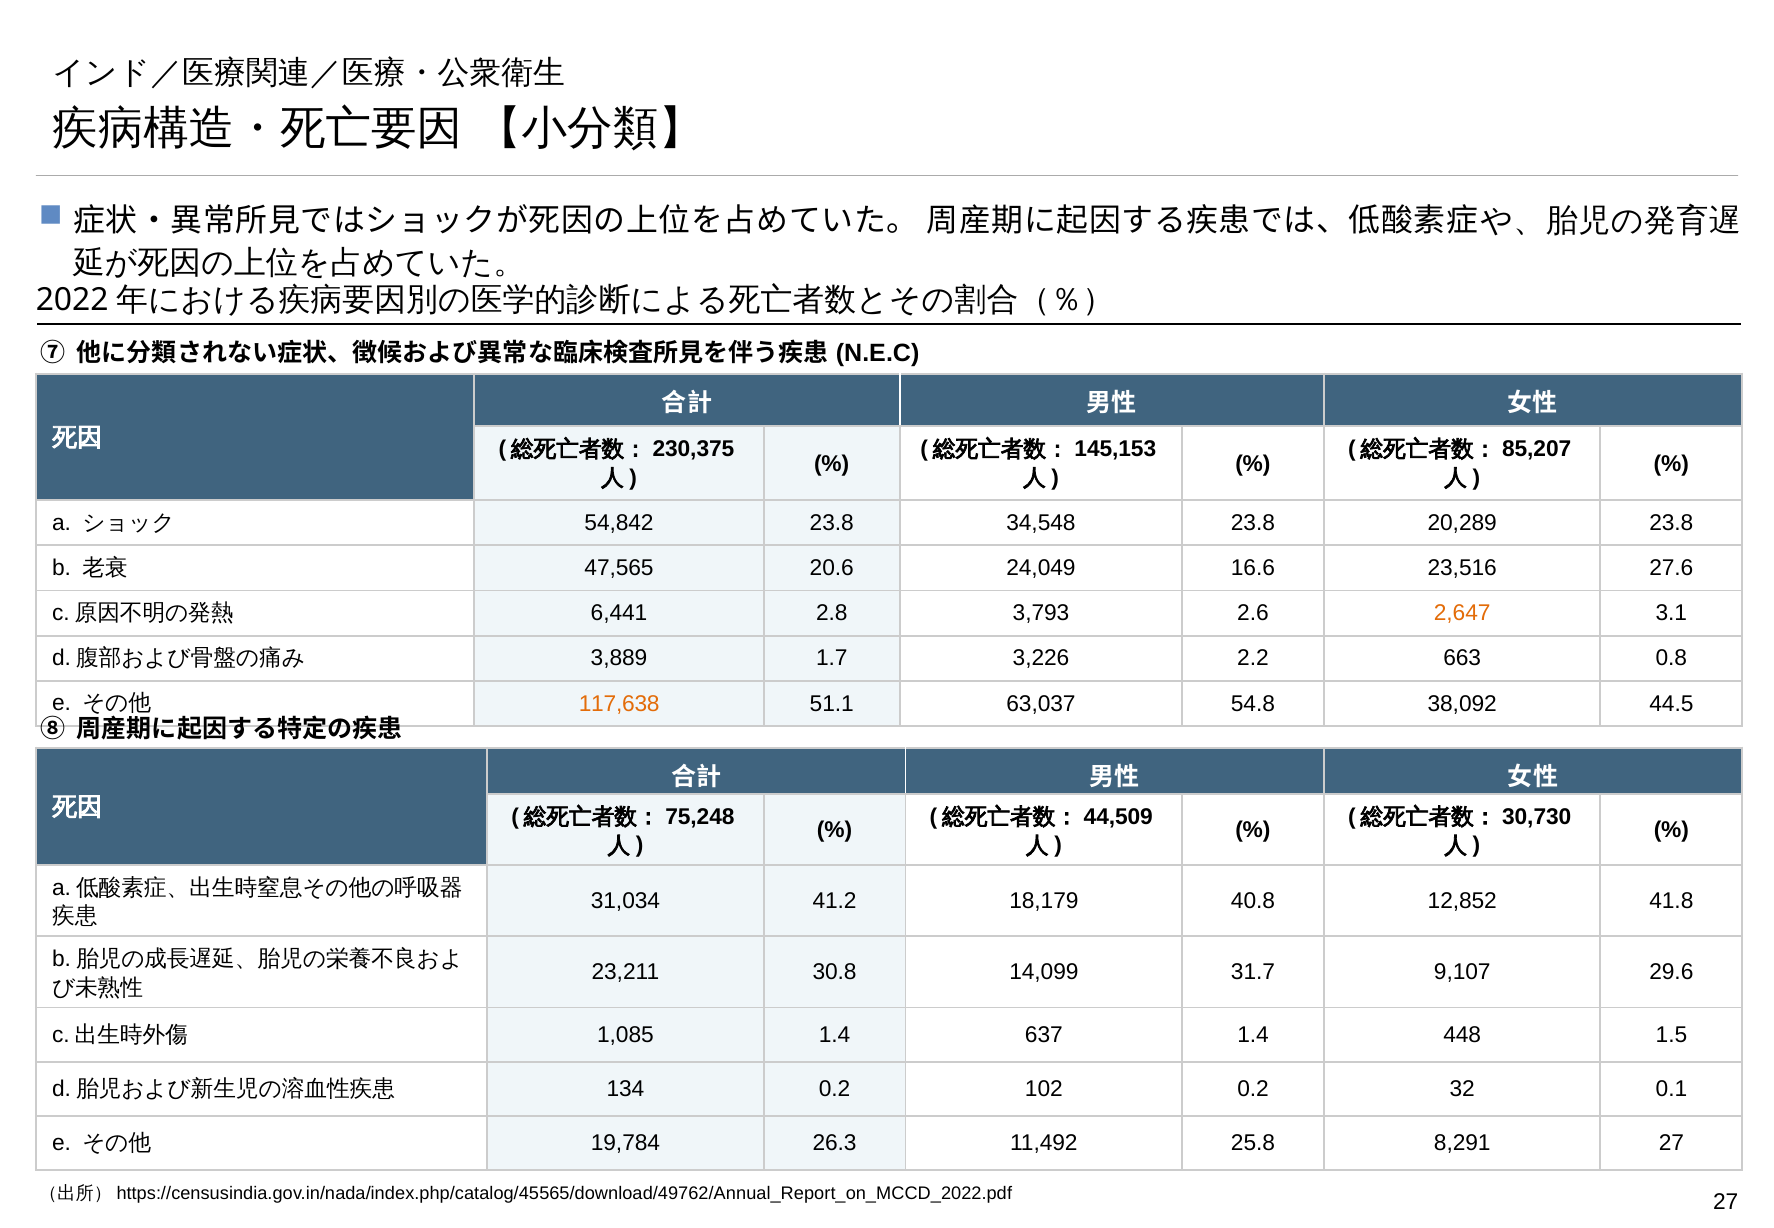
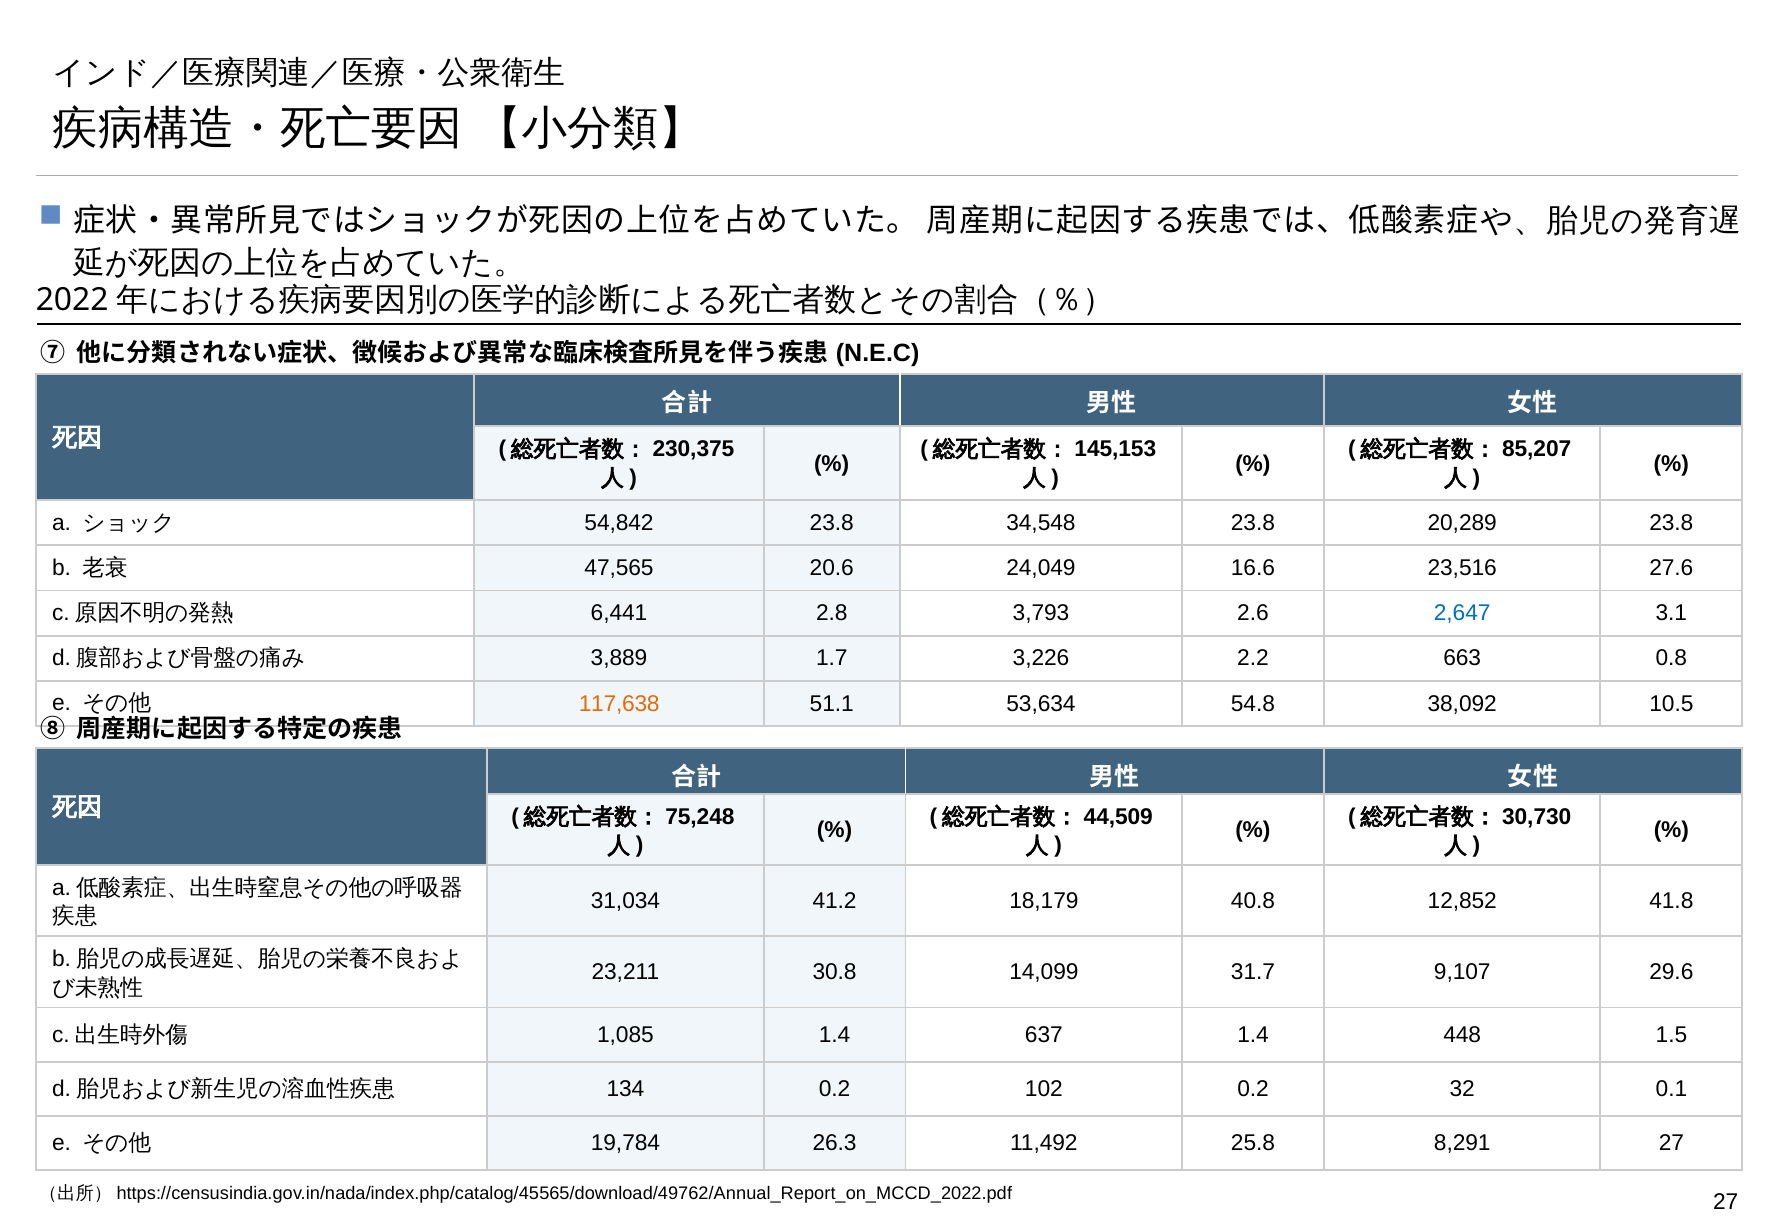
2,647 colour: orange -> blue (1462, 613)
63,037: 63,037 -> 53,634 (1041, 704)
44.5: 44.5 -> 10.5 (1671, 704)
